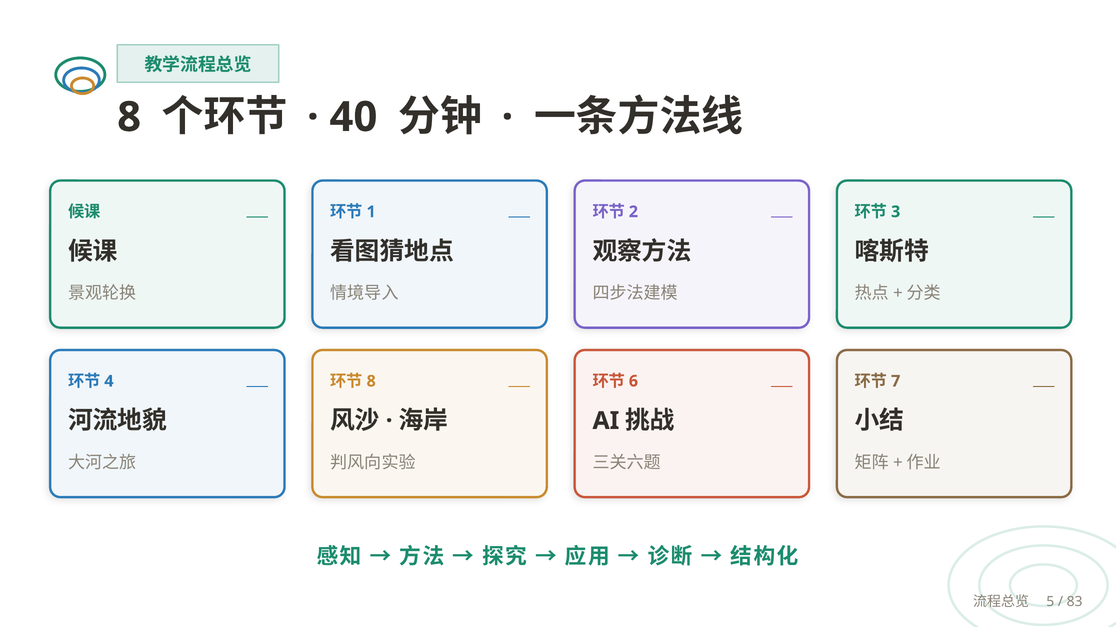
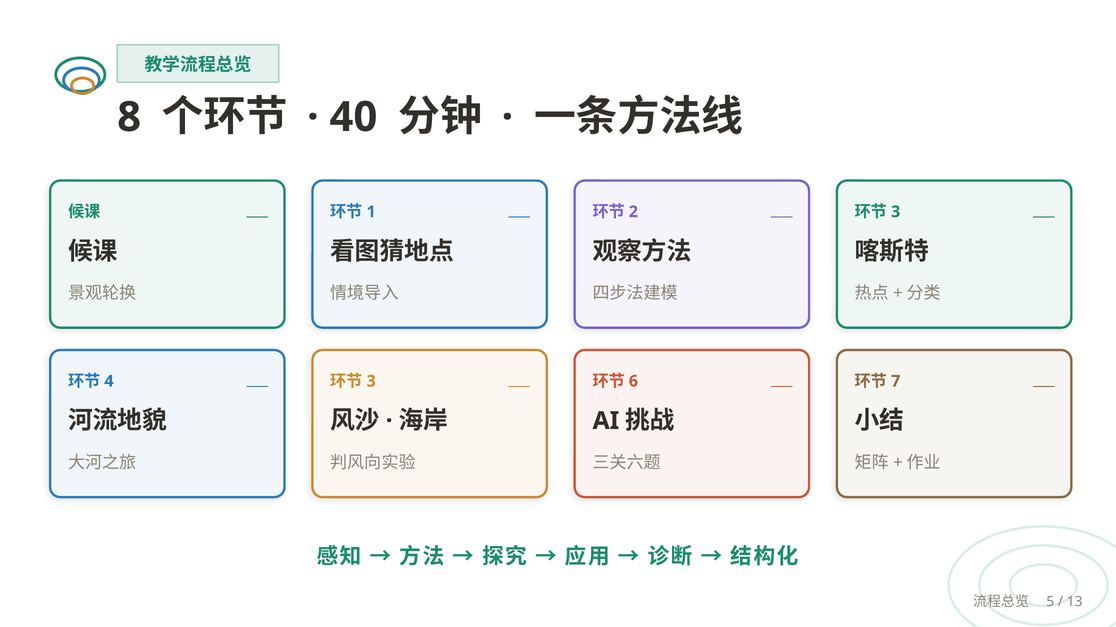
8: 8 -> 3 (371, 382)
83: 83 -> 13 (1075, 602)
